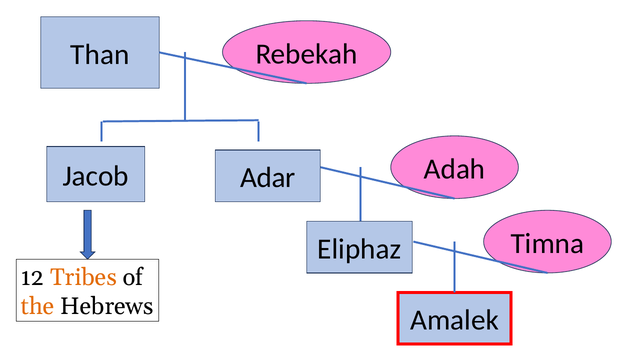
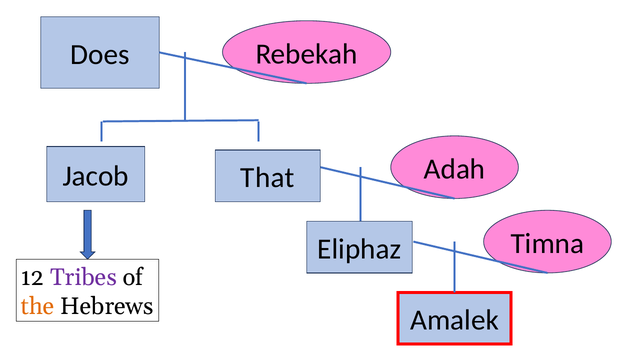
Than: Than -> Does (100, 55)
Adar: Adar -> That (268, 178)
Tribes colour: orange -> purple (83, 278)
